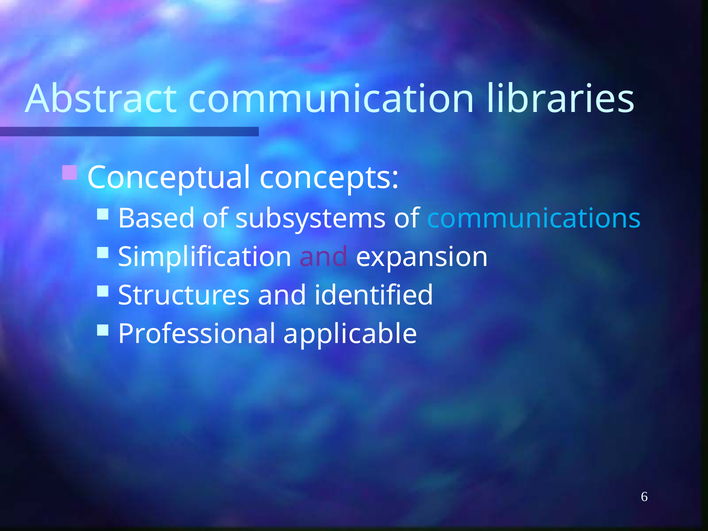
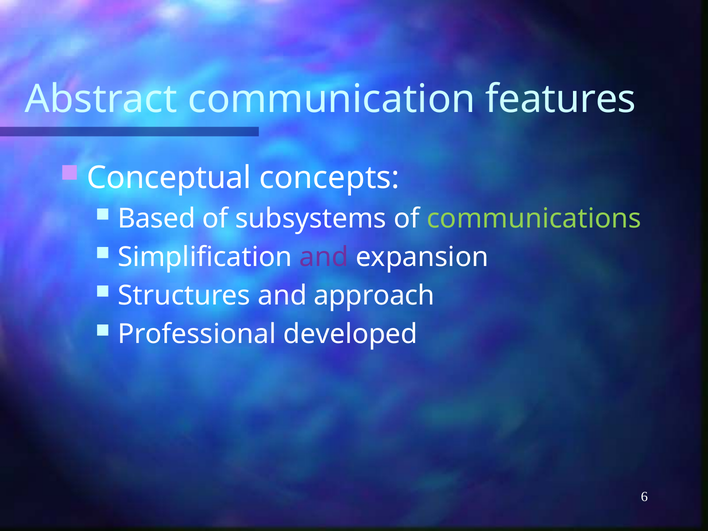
libraries: libraries -> features (561, 99)
communications colour: light blue -> light green (534, 219)
identified: identified -> approach (374, 296)
applicable: applicable -> developed (351, 334)
